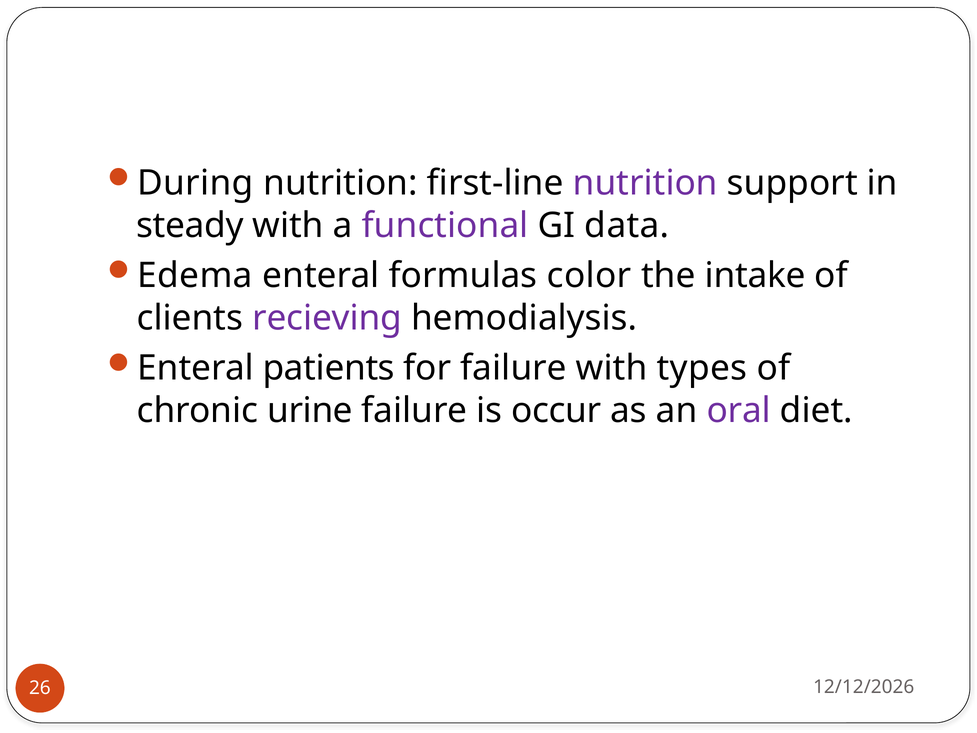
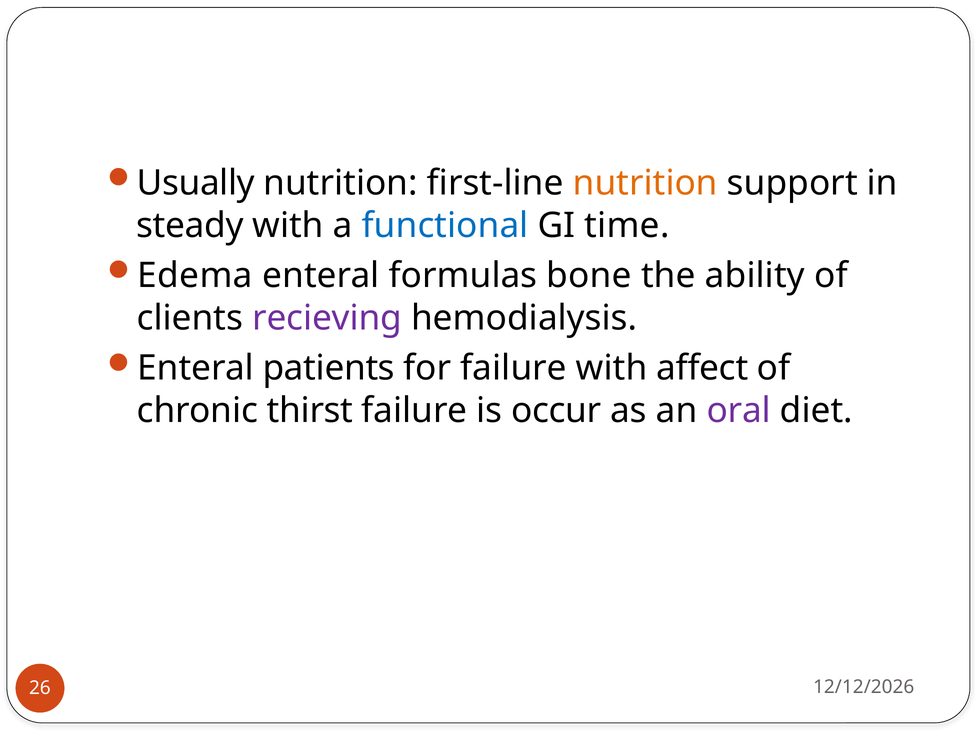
During: During -> Usually (196, 183)
nutrition colour: purple -> orange (645, 183)
functional colour: purple -> blue (445, 225)
data: data -> time (627, 225)
color: color -> bone (589, 276)
intake: intake -> ability (755, 276)
types: types -> affect (702, 368)
urine: urine -> thirst (310, 410)
